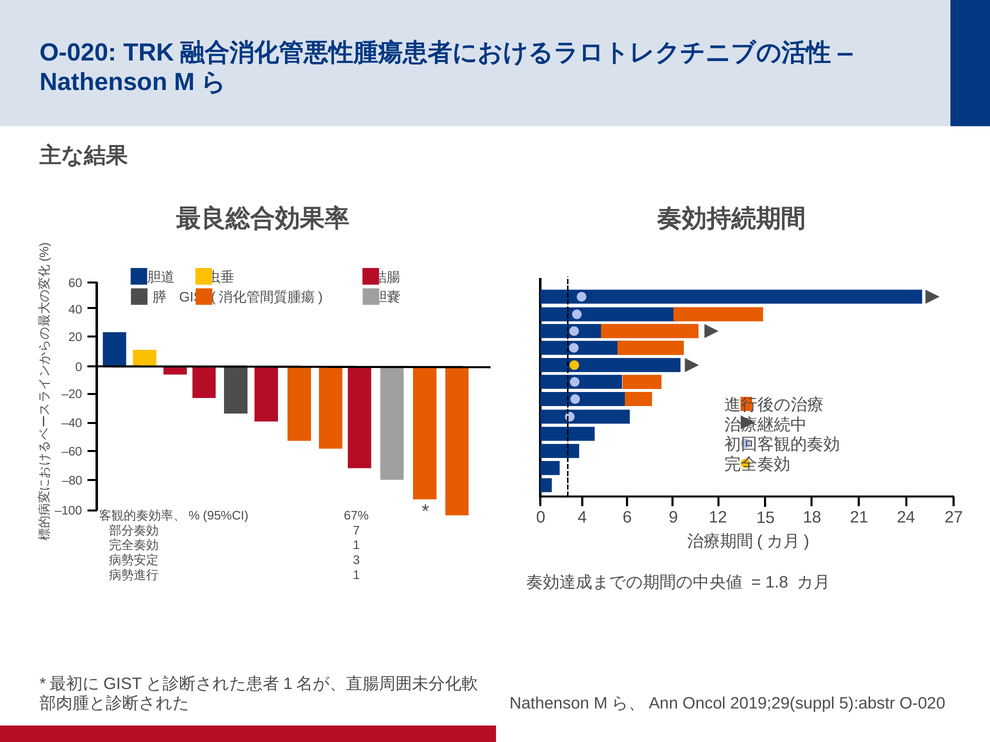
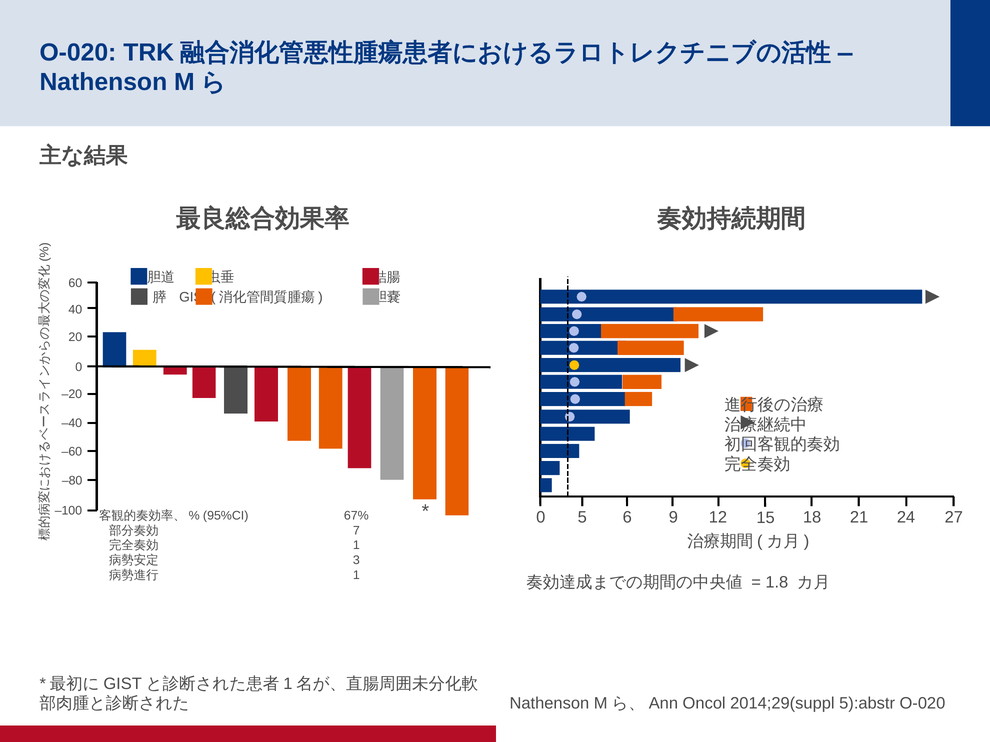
4: 4 -> 5 (582, 518)
2019;29(suppl: 2019;29(suppl -> 2014;29(suppl (782, 704)
